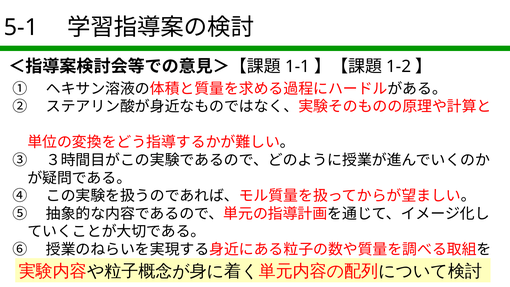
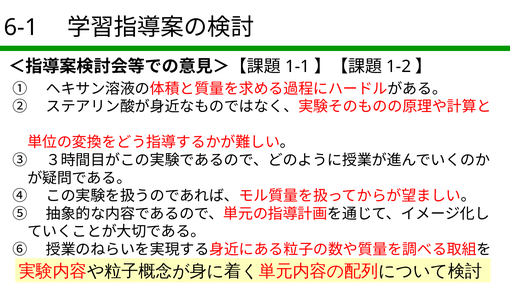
5-1: 5-1 -> 6-1 (21, 28)
